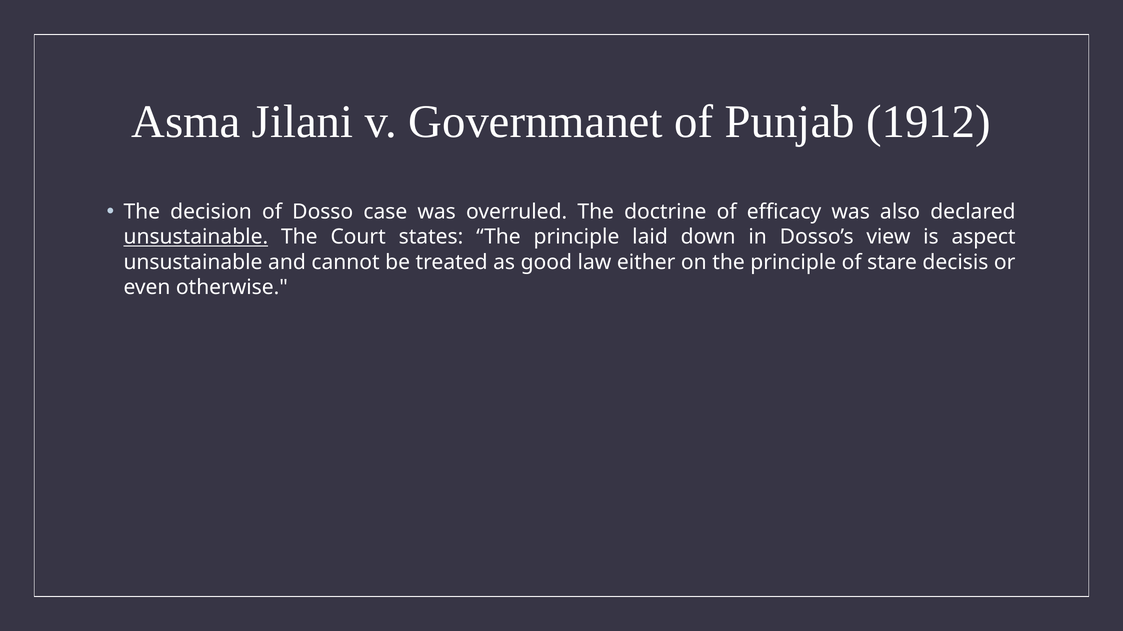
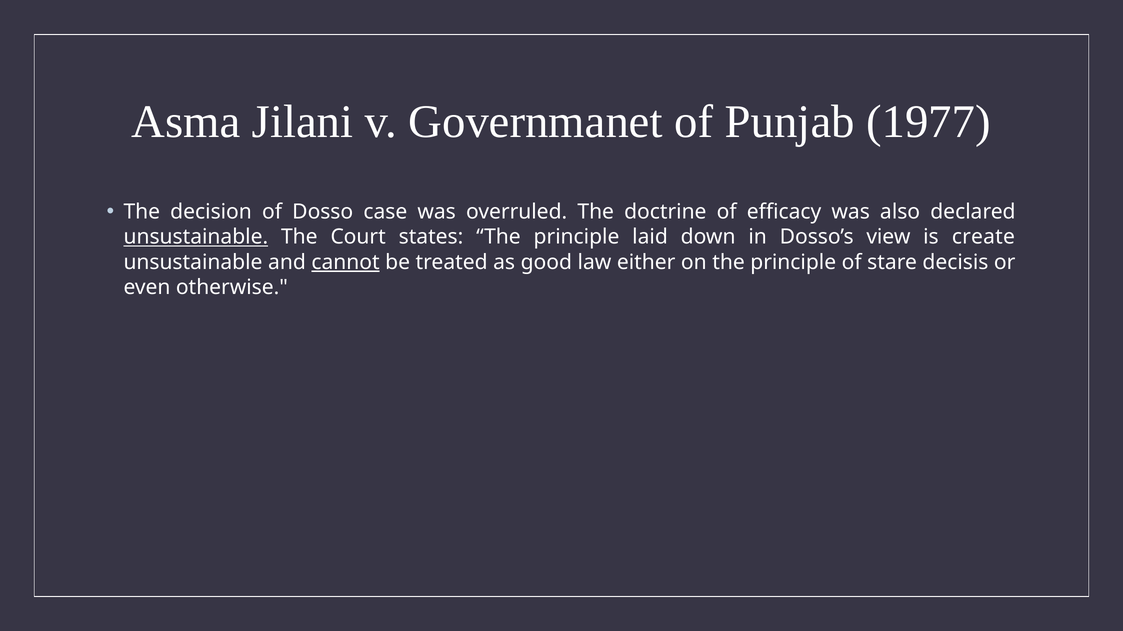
1912: 1912 -> 1977 (928, 122)
aspect: aspect -> create (983, 237)
cannot underline: none -> present (346, 263)
